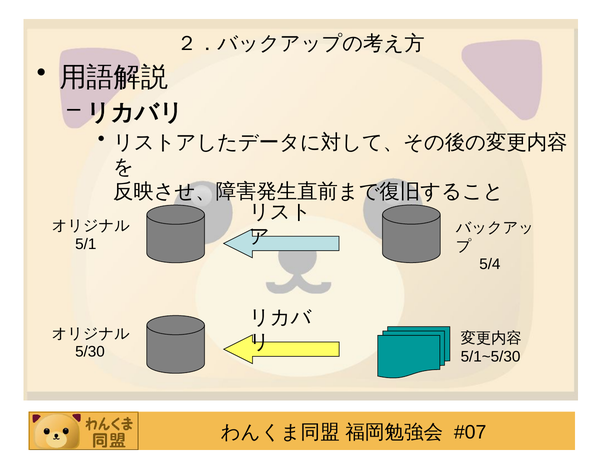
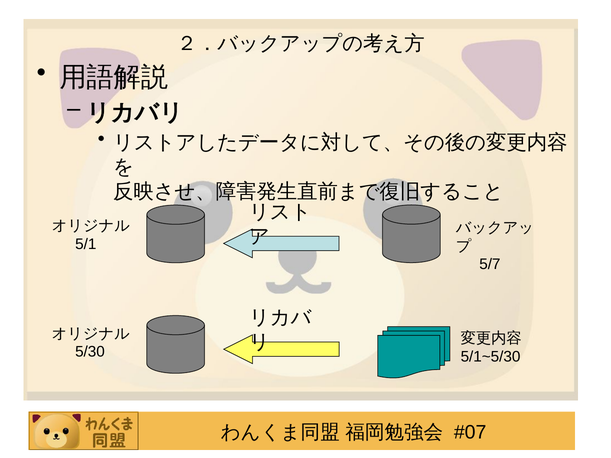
5/4: 5/4 -> 5/7 (490, 265)
